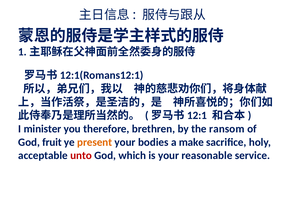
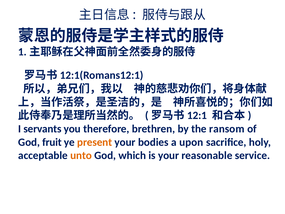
minister: minister -> servants (42, 129)
make: make -> upon (191, 142)
unto colour: red -> orange (81, 155)
